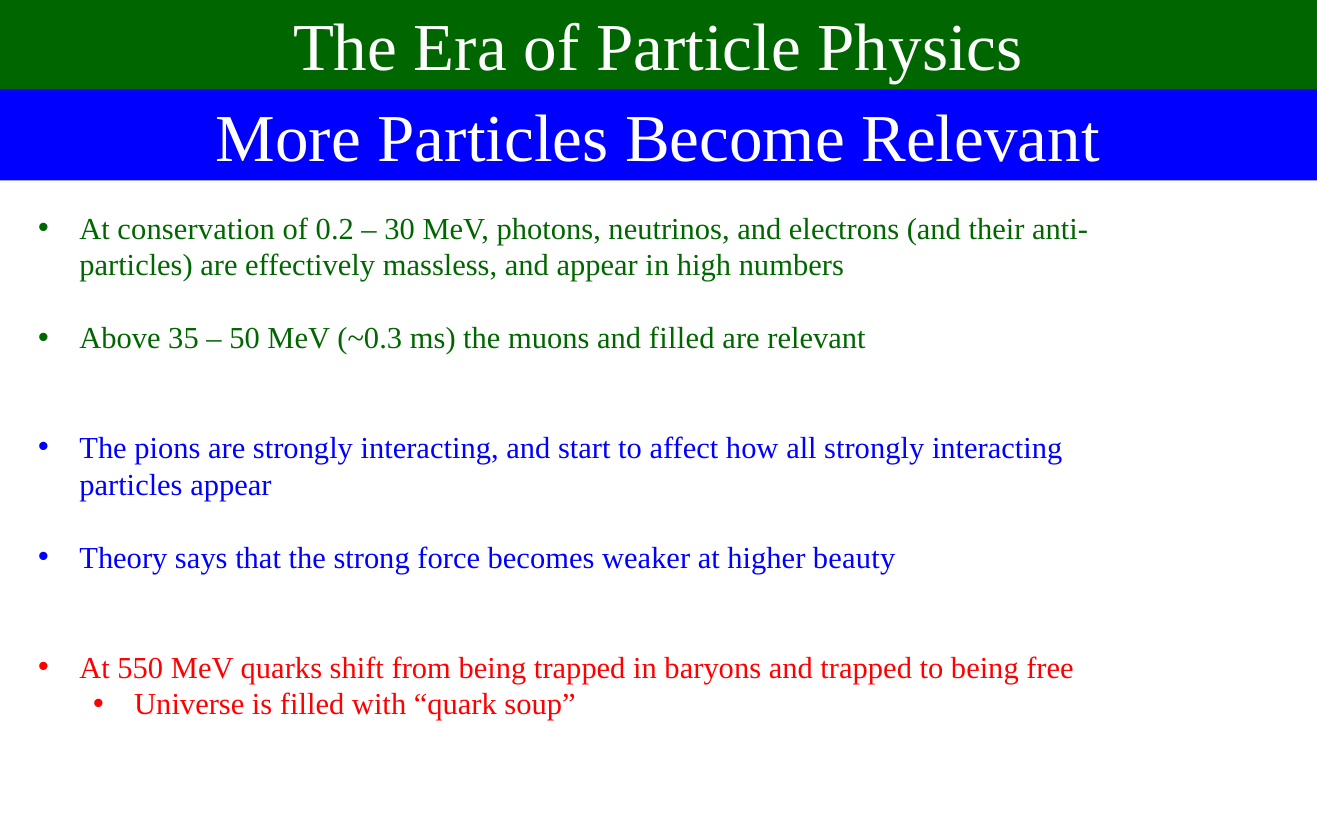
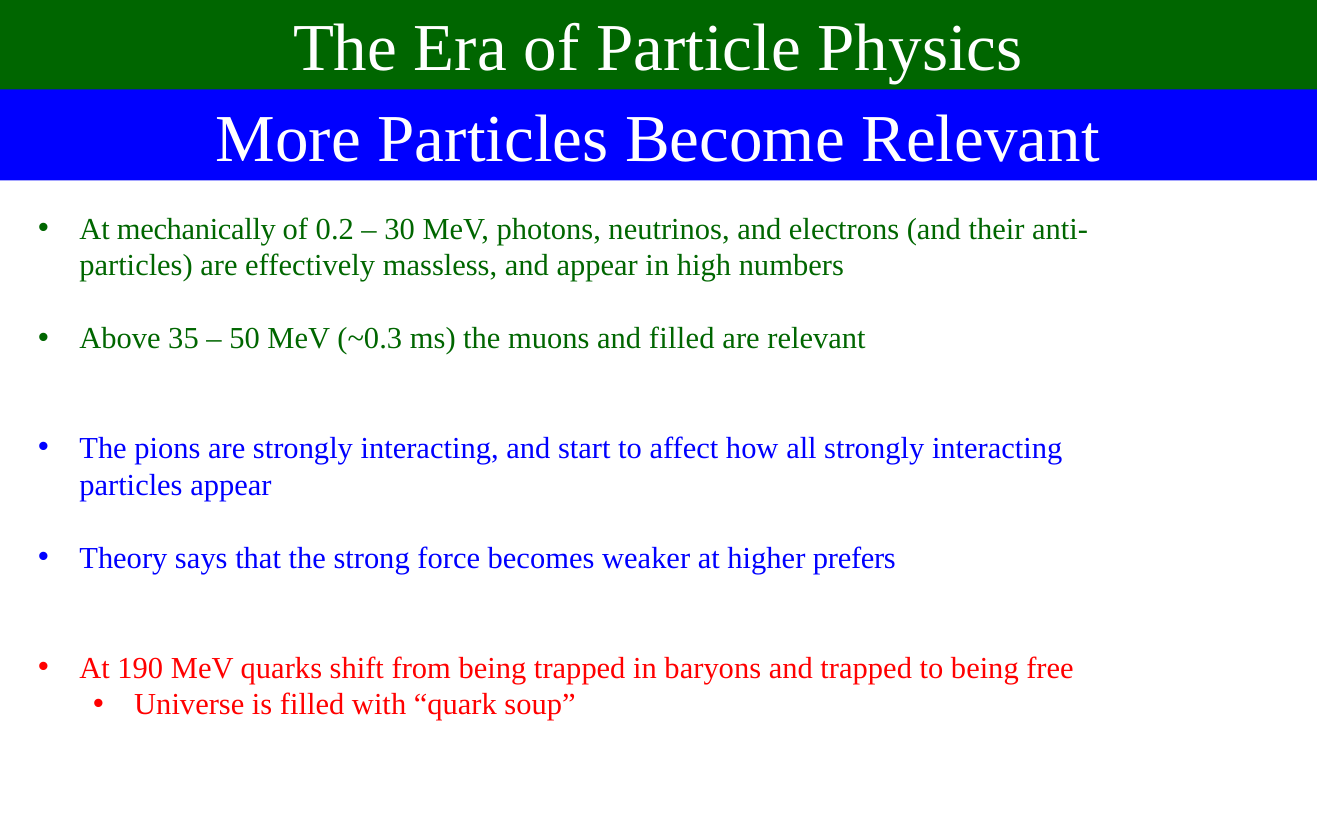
conservation: conservation -> mechanically (196, 229)
beauty: beauty -> prefers (854, 558)
550: 550 -> 190 (140, 668)
